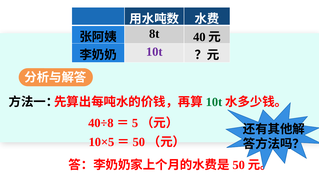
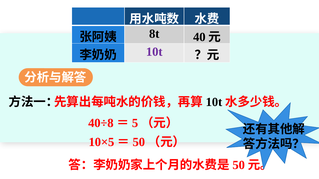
10t colour: green -> black (214, 102)
